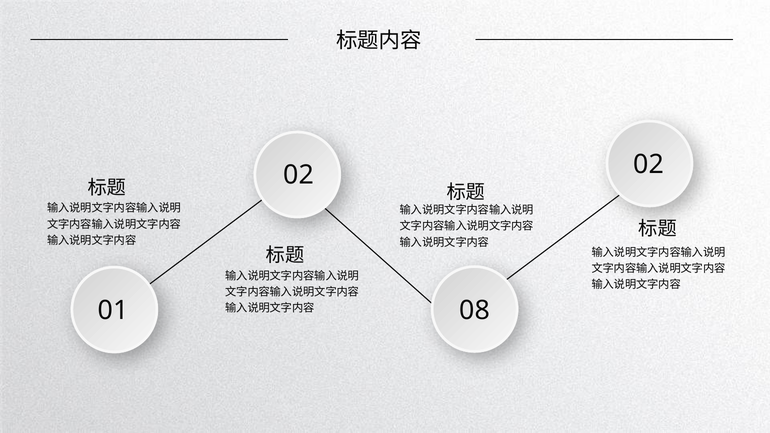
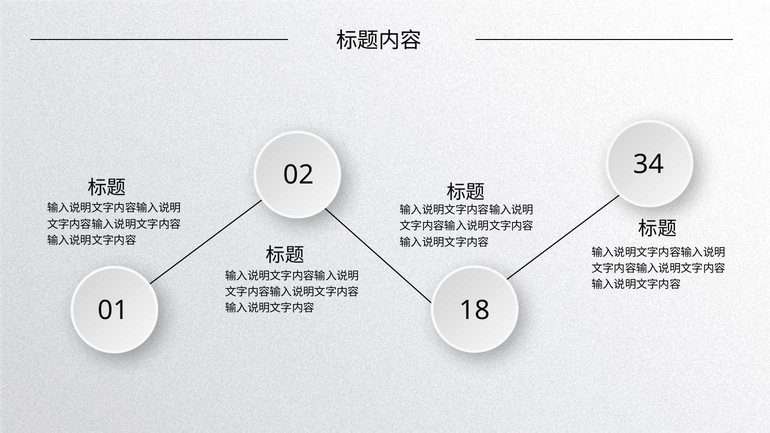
02 02: 02 -> 34 (649, 164)
08: 08 -> 18 (475, 311)
